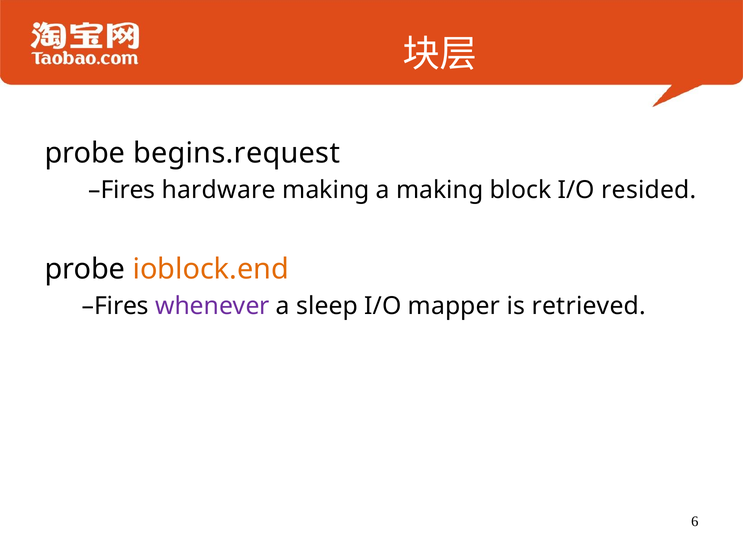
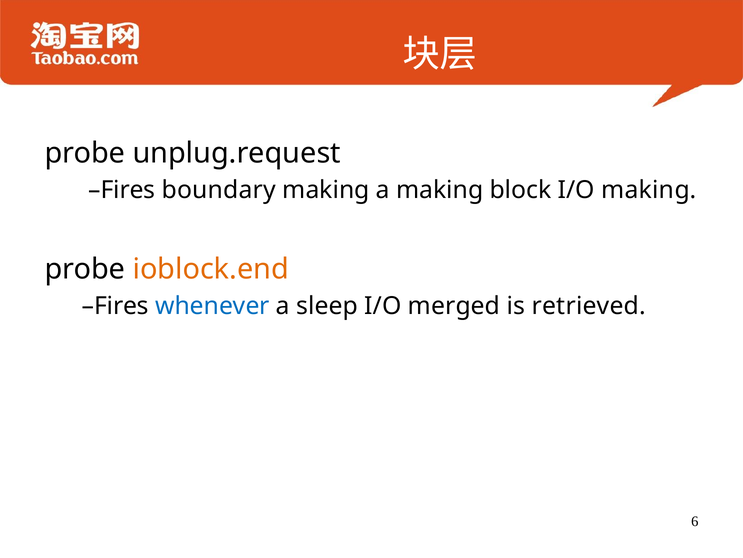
begins.request: begins.request -> unplug.request (237, 153)
hardware: hardware -> boundary (219, 190)
I/O resided: resided -> making (649, 190)
whenever colour: purple -> blue (212, 306)
mapper: mapper -> merged (454, 306)
